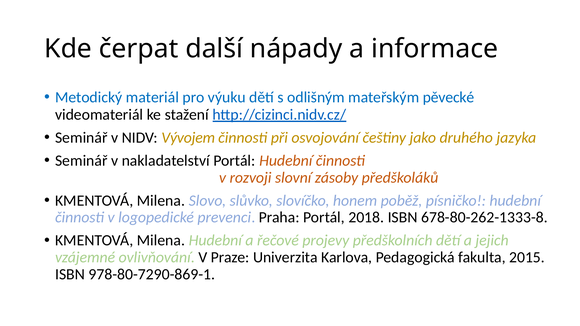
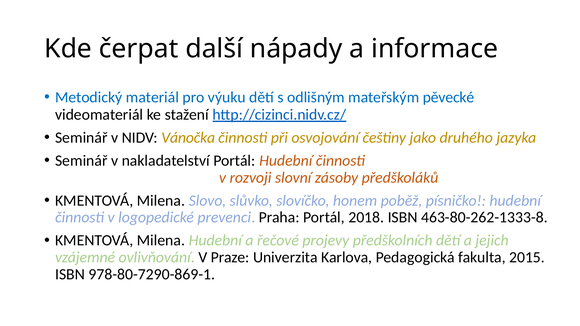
Vývojem: Vývojem -> Vánočka (188, 138)
678-80-262-1333-8: 678-80-262-1333-8 -> 463-80-262-1333-8 (484, 218)
